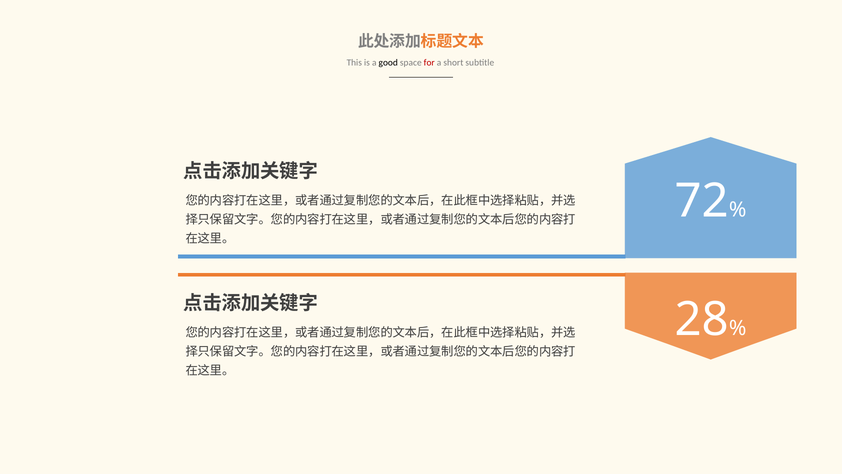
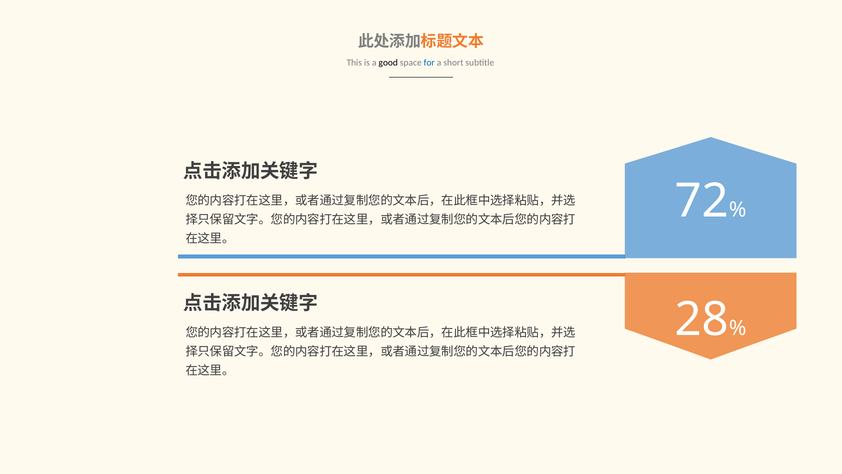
for colour: red -> blue (429, 63)
